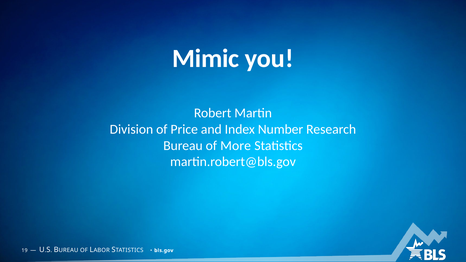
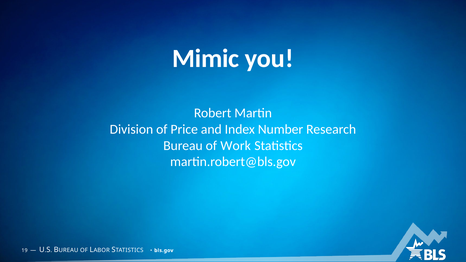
More: More -> Work (236, 146)
